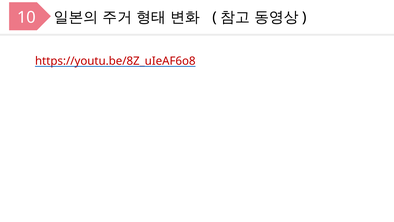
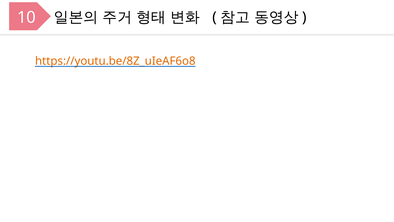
https://youtu.be/8Z_uIeAF6o8 colour: red -> orange (115, 61)
